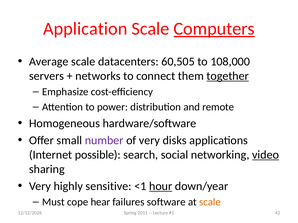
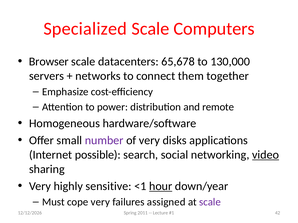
Application: Application -> Specialized (85, 29)
Computers underline: present -> none (214, 29)
Average: Average -> Browser (49, 62)
60,505: 60,505 -> 65,678 (178, 62)
108,000: 108,000 -> 130,000 (230, 62)
together underline: present -> none (228, 76)
cope hear: hear -> very (100, 202)
software: software -> assigned (166, 202)
scale colour: orange -> purple (210, 202)
